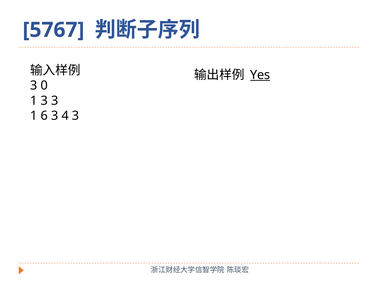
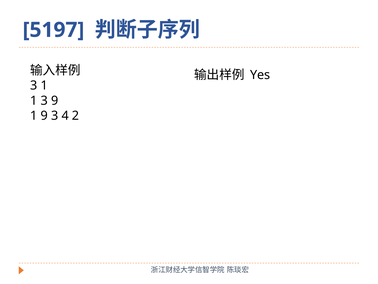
5767: 5767 -> 5197 (53, 30)
Yes underline: present -> none (260, 75)
3 0: 0 -> 1 (44, 85)
3 3: 3 -> 9 (55, 100)
1 6: 6 -> 9 (44, 116)
4 3: 3 -> 2 (76, 116)
